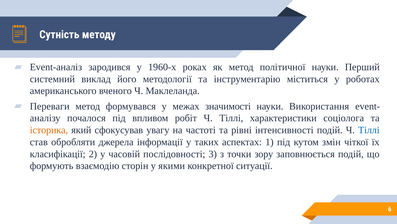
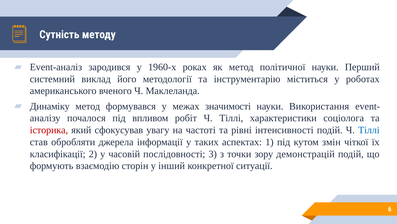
Переваги: Переваги -> Динаміку (50, 106)
історика colour: orange -> red (49, 130)
заповнюється: заповнюється -> демонстрацій (306, 154)
якими: якими -> інший (172, 165)
